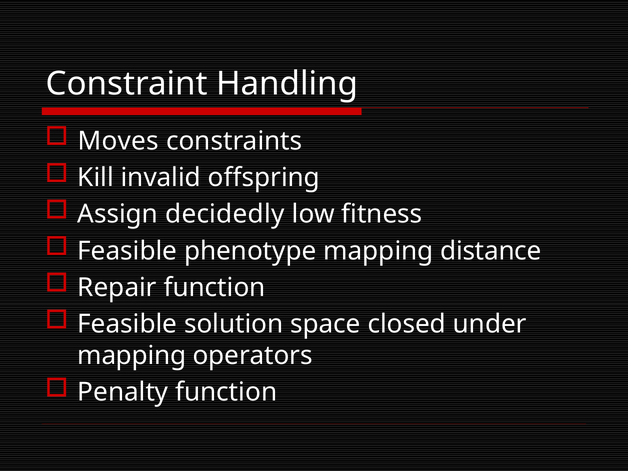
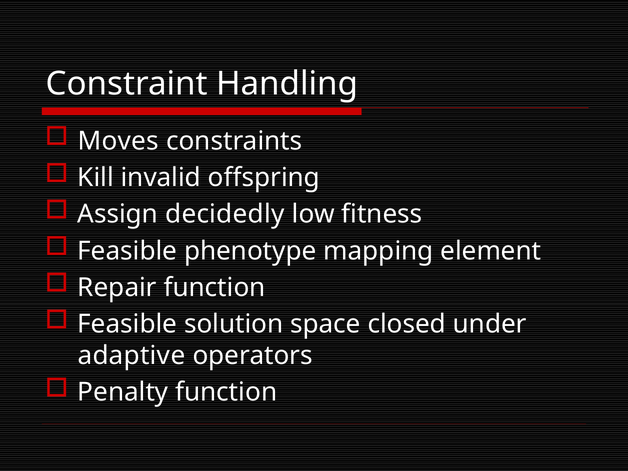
distance: distance -> element (491, 251)
mapping: mapping -> adaptive (131, 356)
